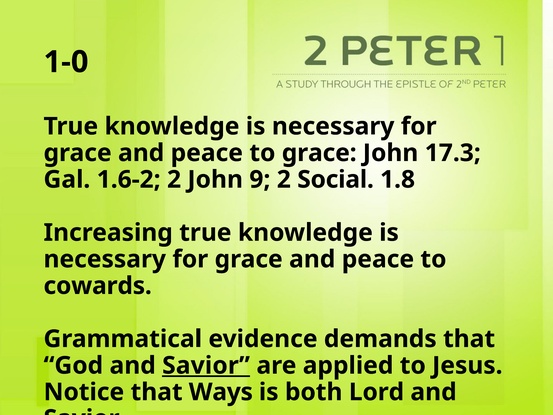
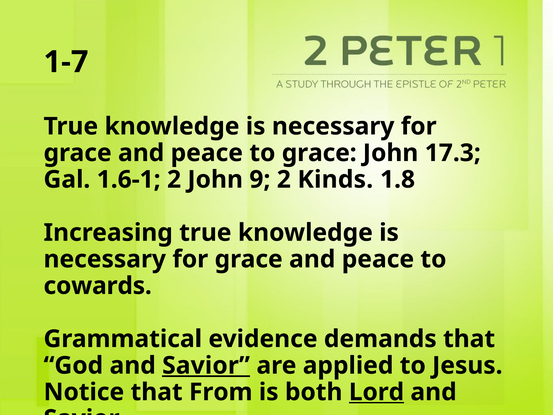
1-0: 1-0 -> 1-7 (66, 62)
1.6-2: 1.6-2 -> 1.6-1 (129, 179)
Social: Social -> Kinds (335, 179)
Ways: Ways -> From (221, 392)
Lord underline: none -> present (377, 392)
